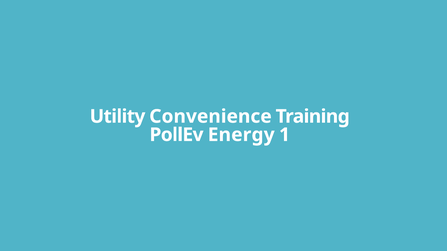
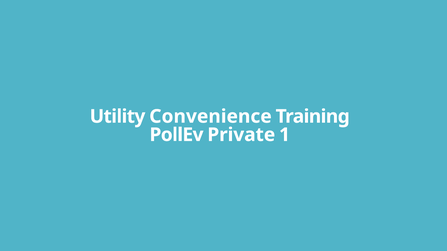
Energy: Energy -> Private (241, 135)
